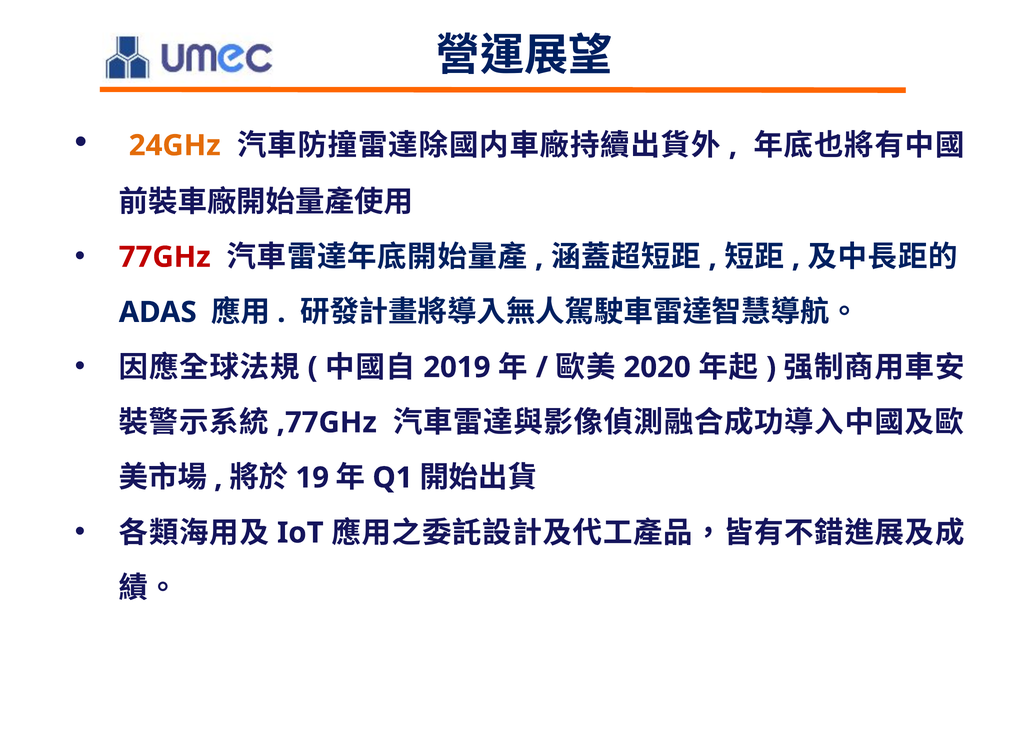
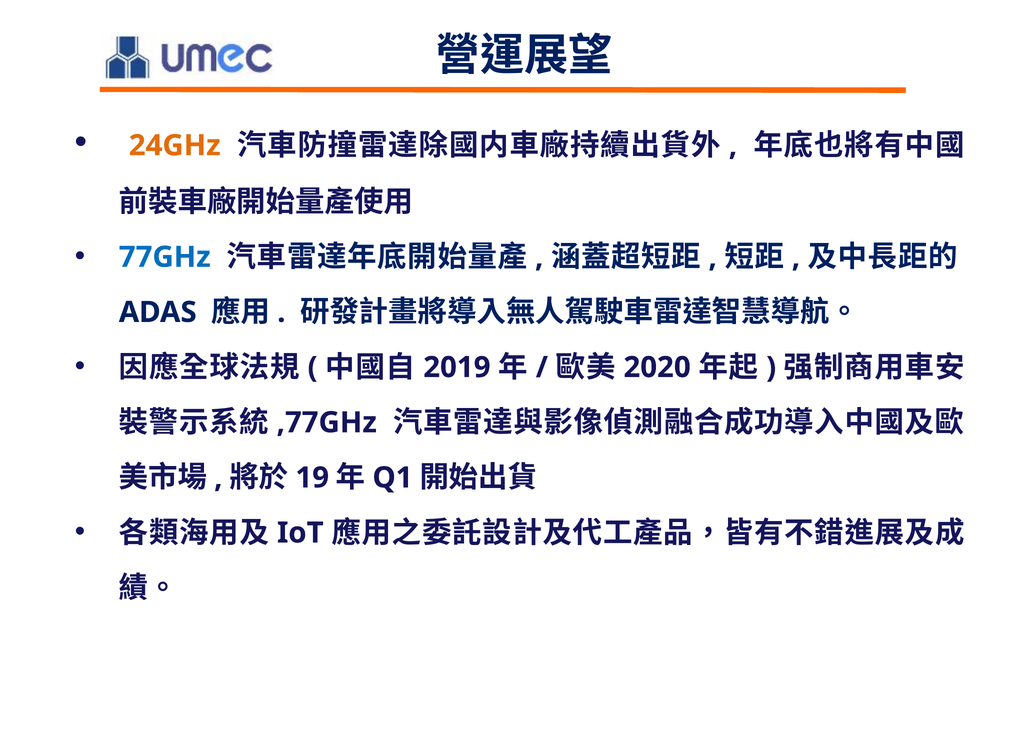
77GHz colour: red -> blue (165, 257)
